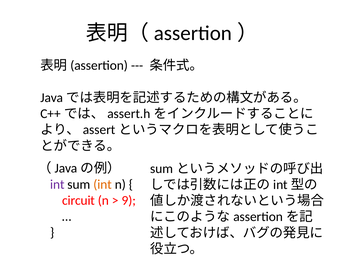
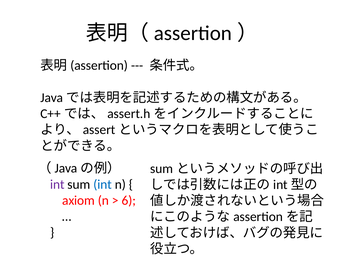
int colour: orange -> blue (103, 184)
circuit: circuit -> axiom (79, 200)
9: 9 -> 6 (129, 200)
